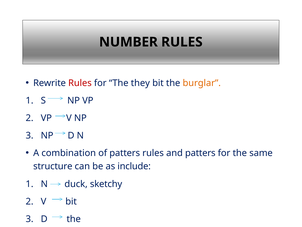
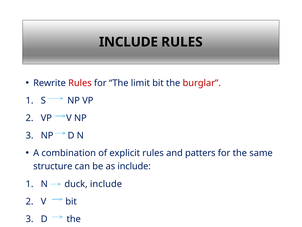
NUMBER: NUMBER -> INCLUDE (128, 42)
they: they -> limit (140, 83)
burglar colour: orange -> red (202, 83)
of patters: patters -> explicit (125, 153)
duck sketchy: sketchy -> include (106, 184)
